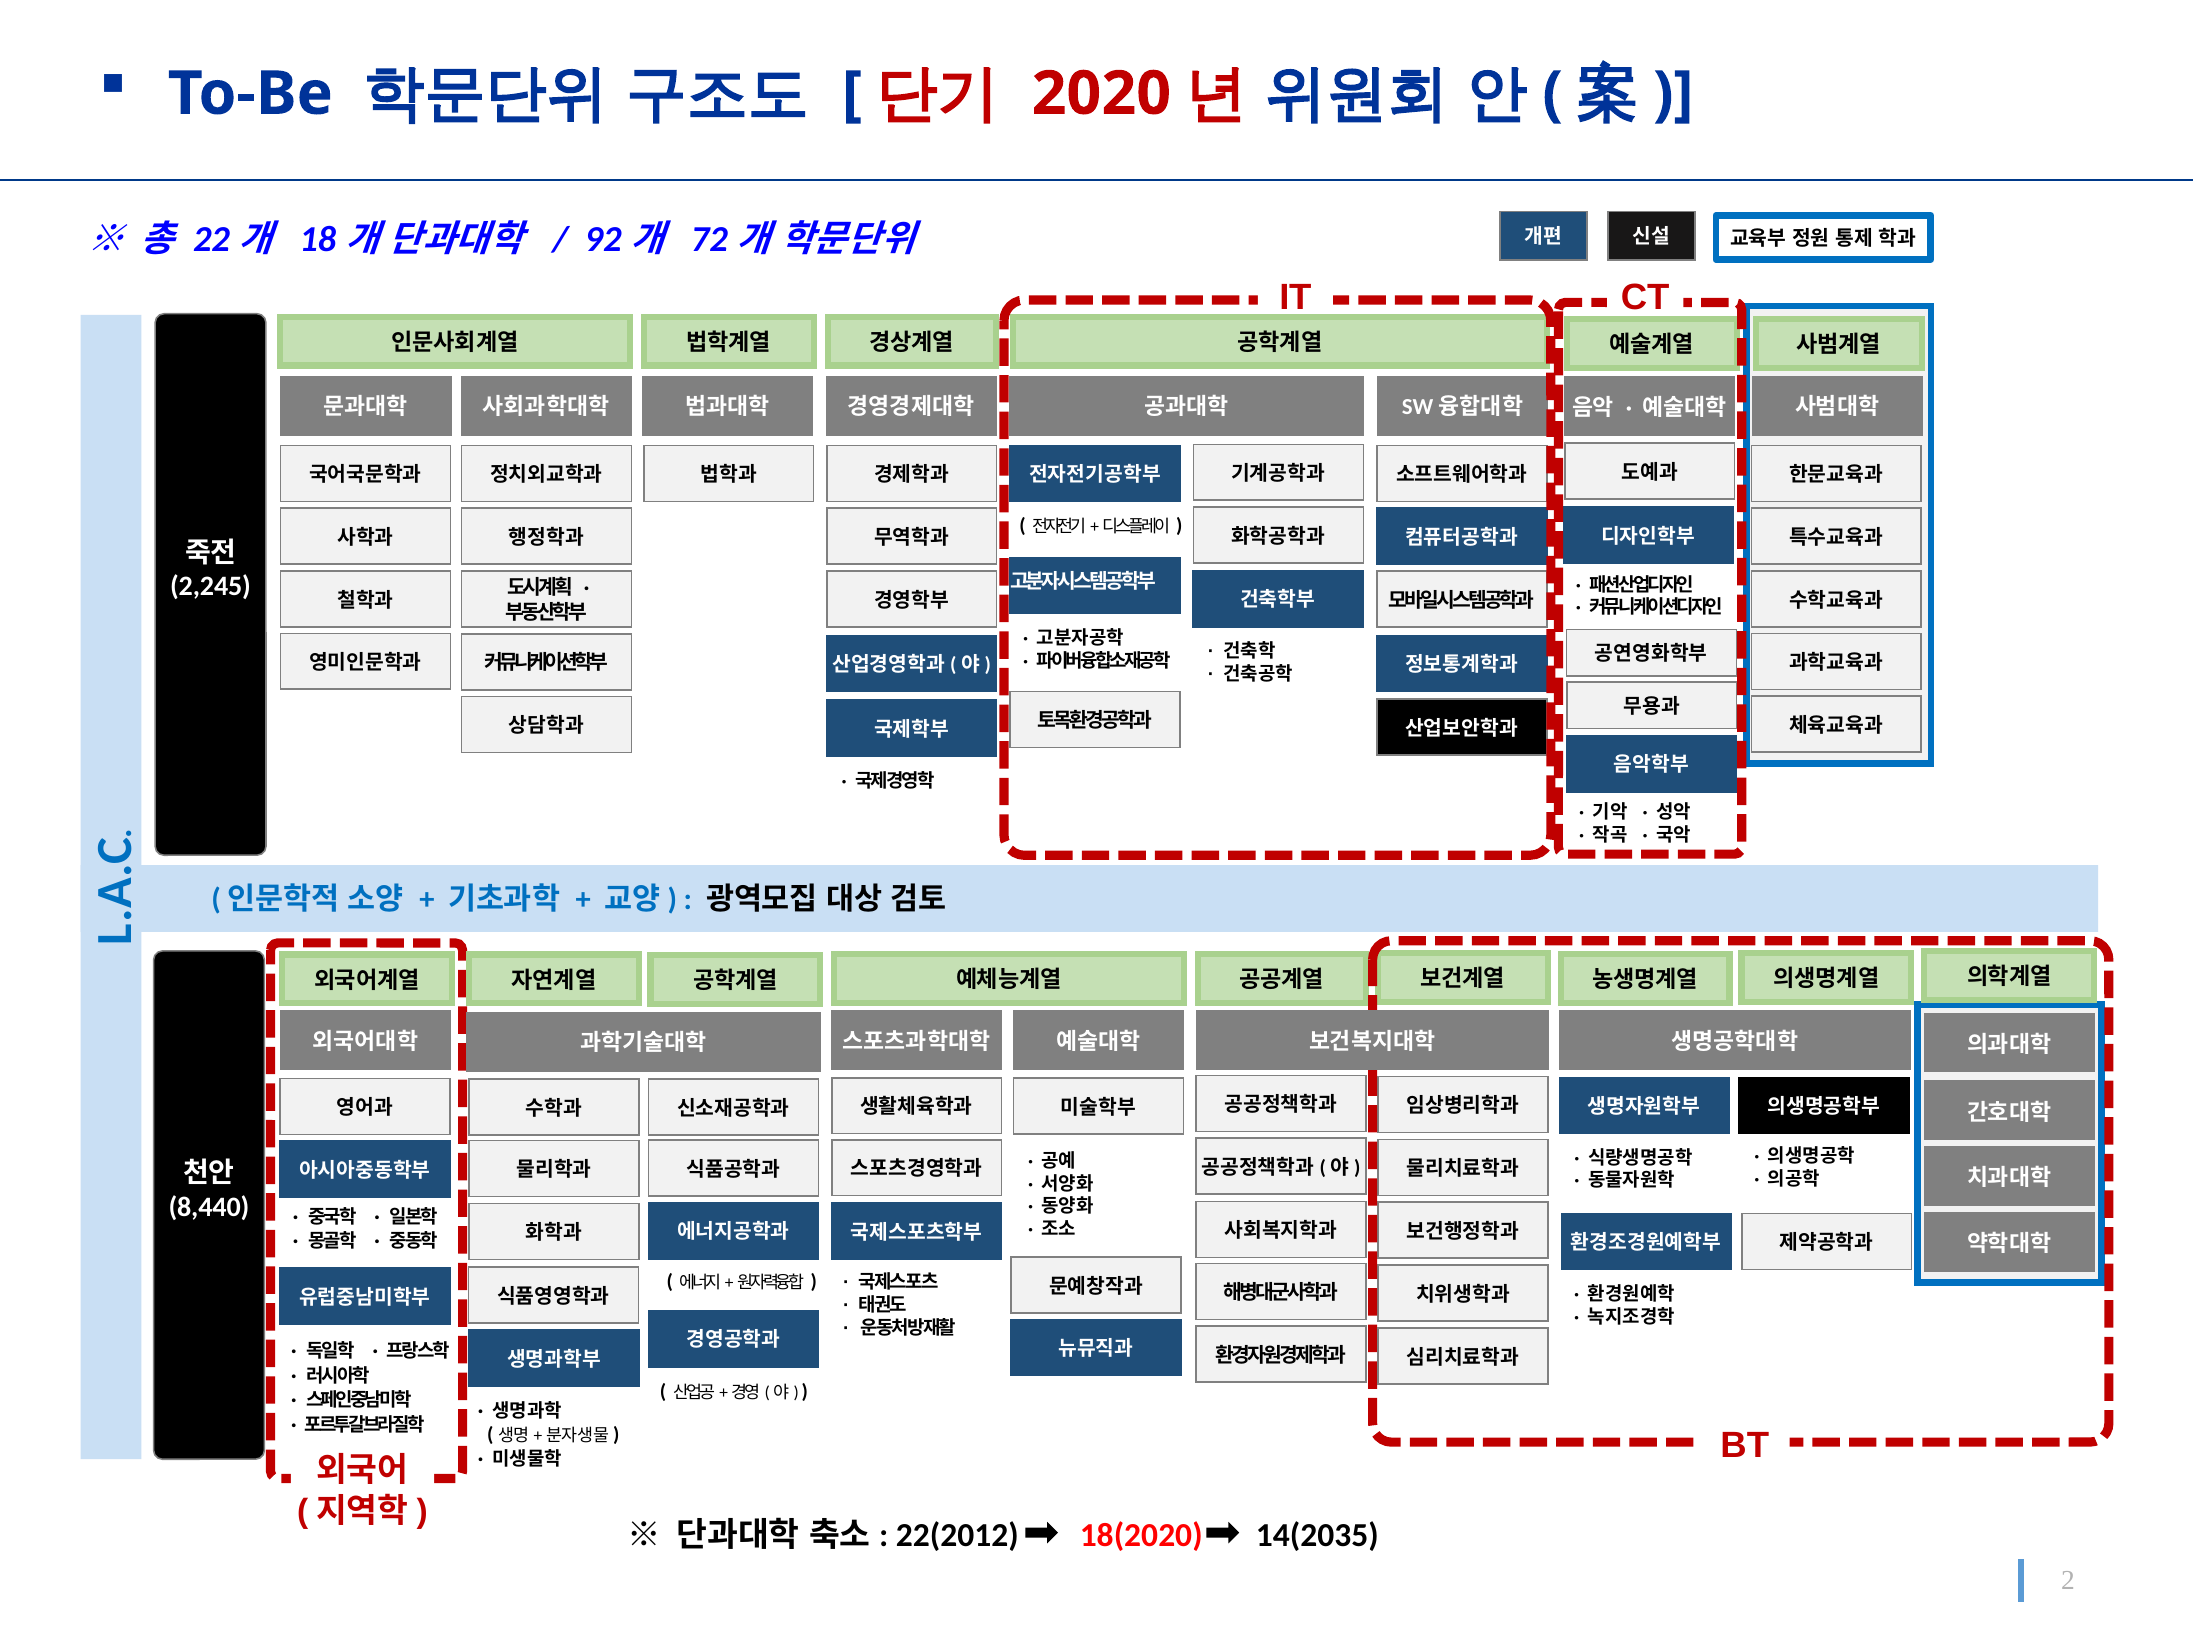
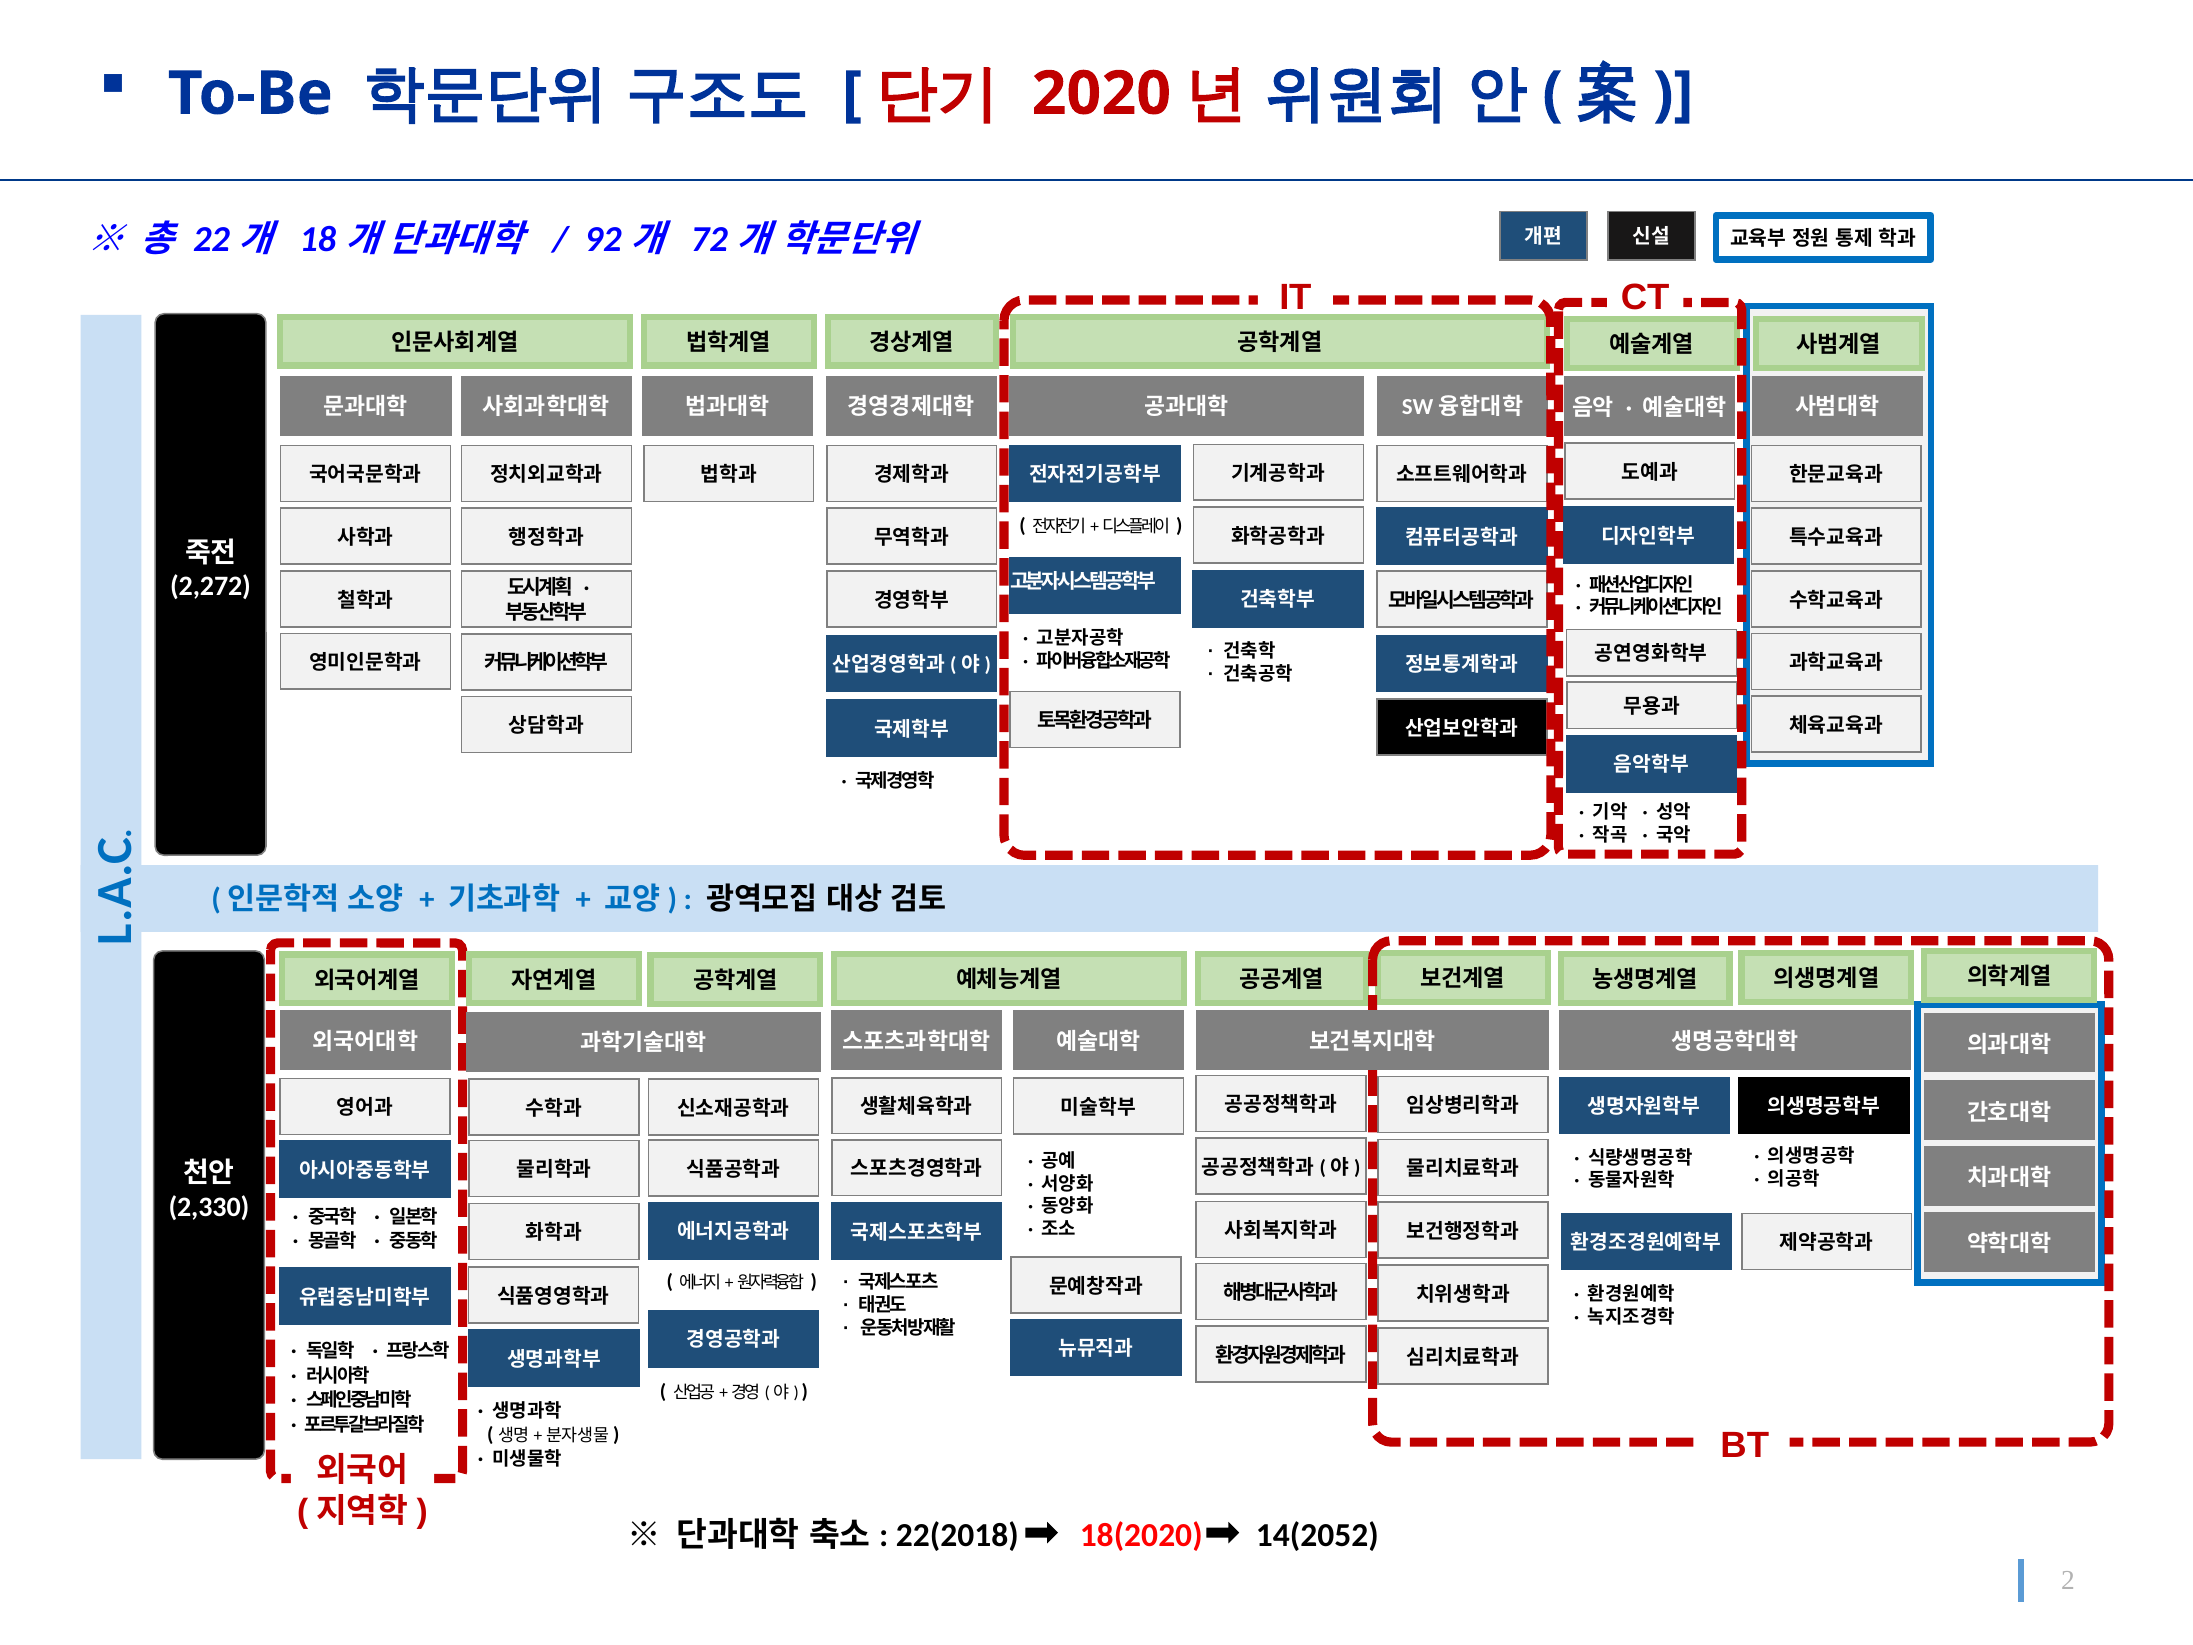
2,245: 2,245 -> 2,272 (211, 586)
8,440: 8,440 -> 2,330 (209, 1207)
22(2012: 22(2012 -> 22(2018 (957, 1535)
14(2035: 14(2035 -> 14(2052 (1317, 1535)
